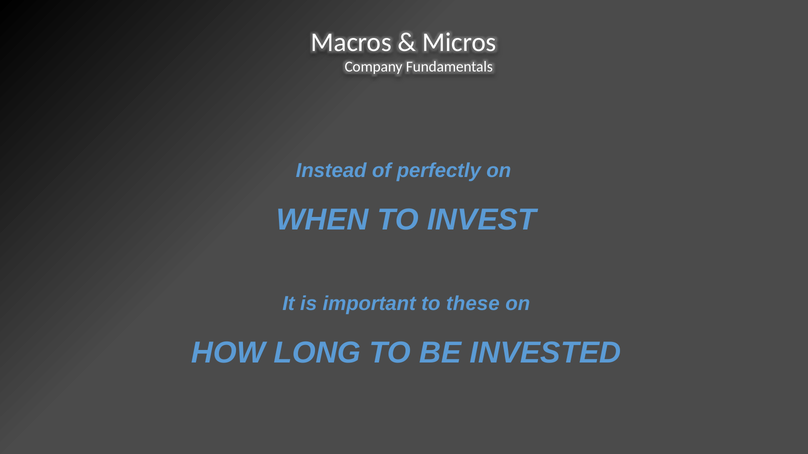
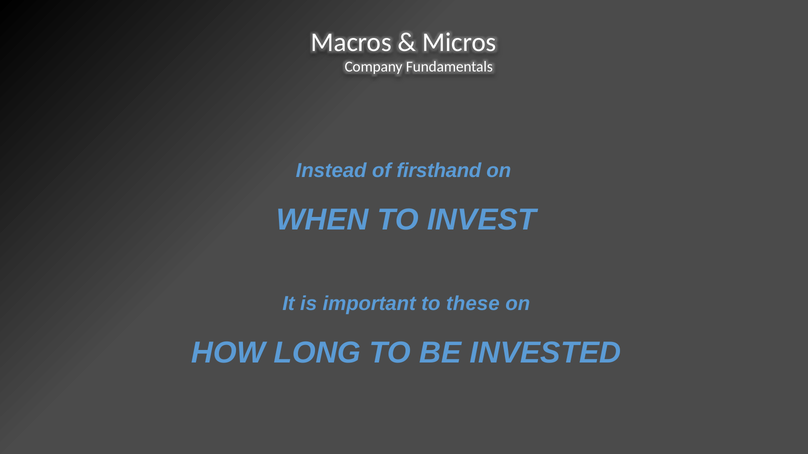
perfectly: perfectly -> firsthand (439, 171)
